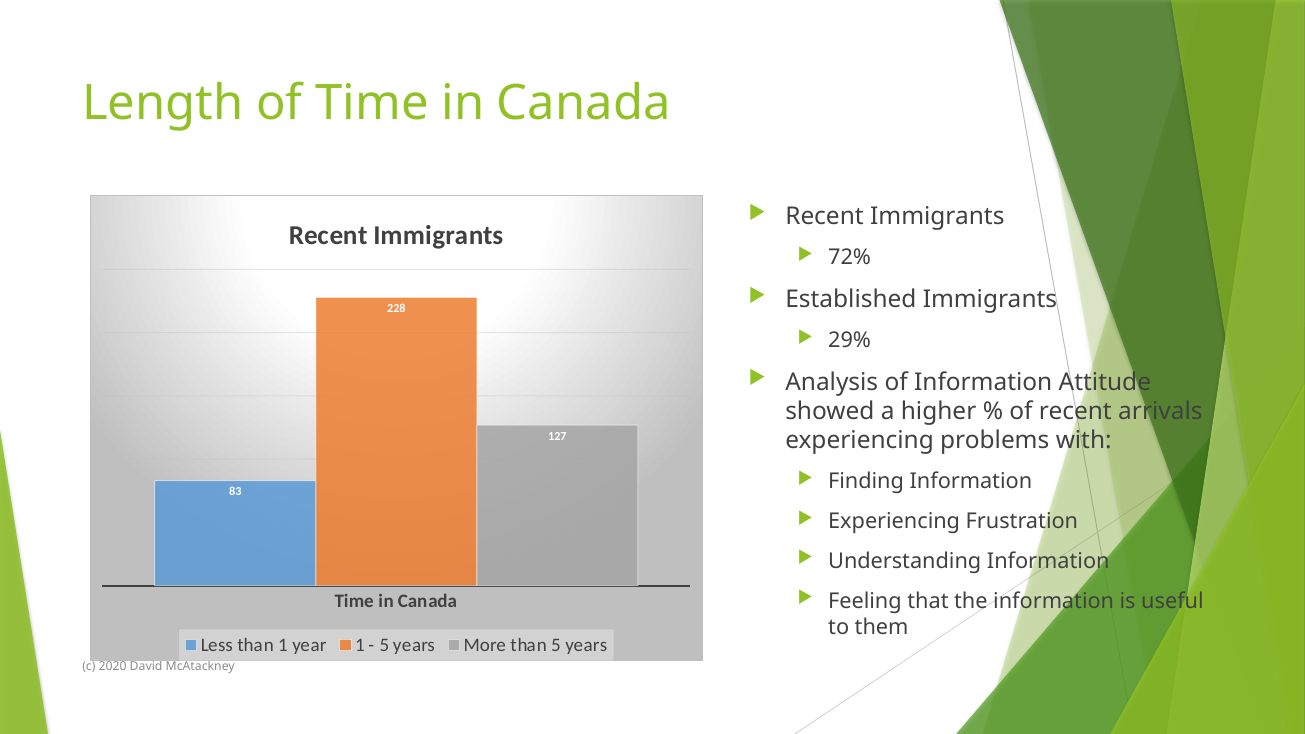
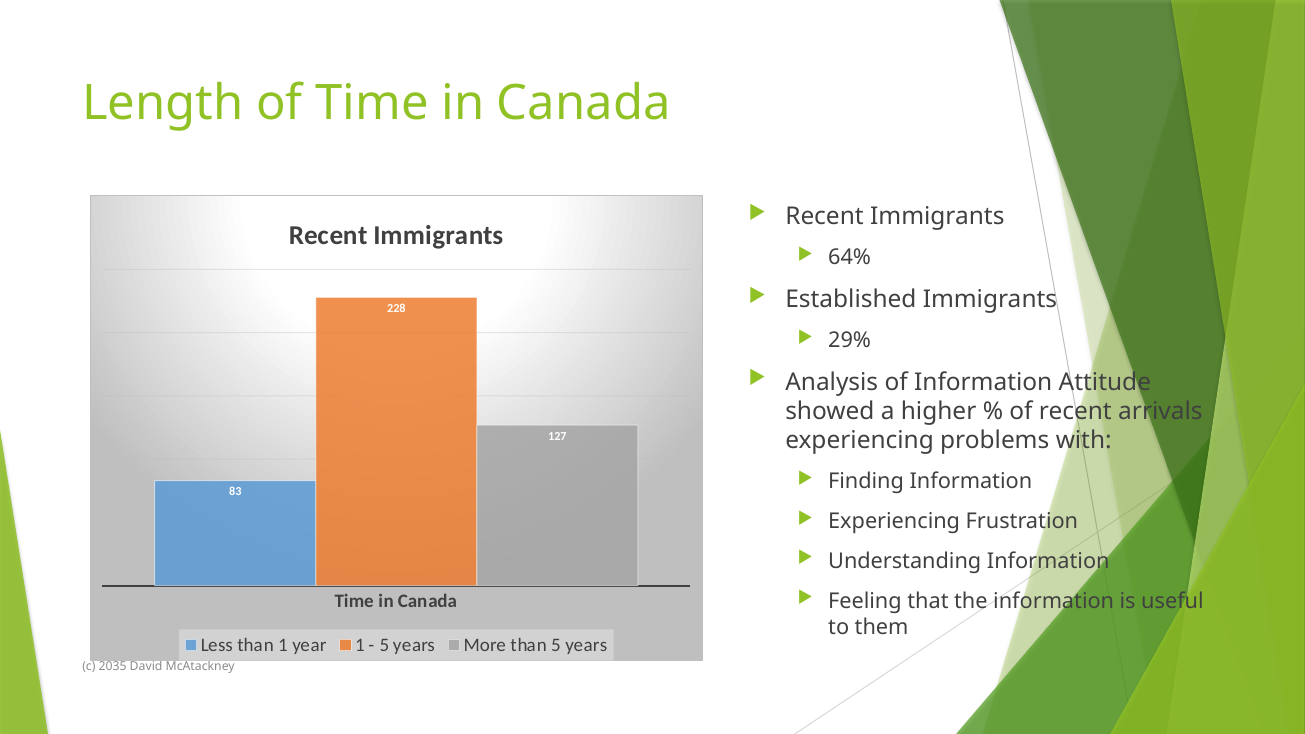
72%: 72% -> 64% (850, 258)
2020: 2020 -> 2035 (113, 666)
